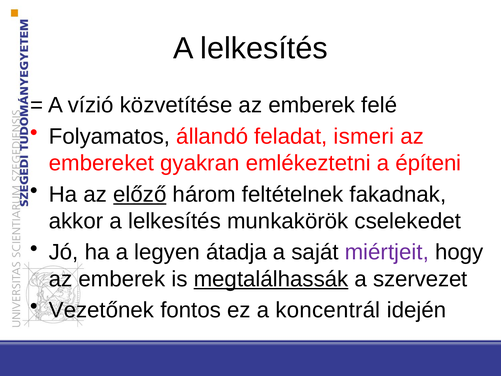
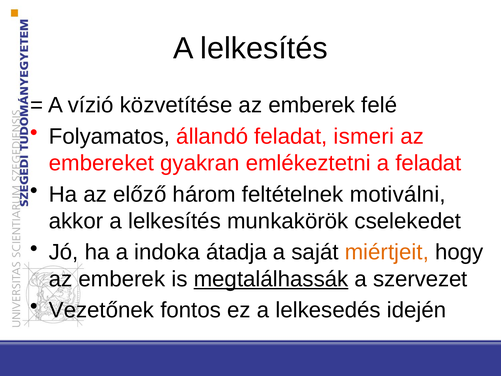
a építeni: építeni -> feladat (428, 163)
előző underline: present -> none (140, 194)
fakadnak: fakadnak -> motiválni (398, 194)
legyen: legyen -> indoka (167, 252)
miértjeit colour: purple -> orange (387, 252)
koncentrál: koncentrál -> lelkesedés (328, 310)
